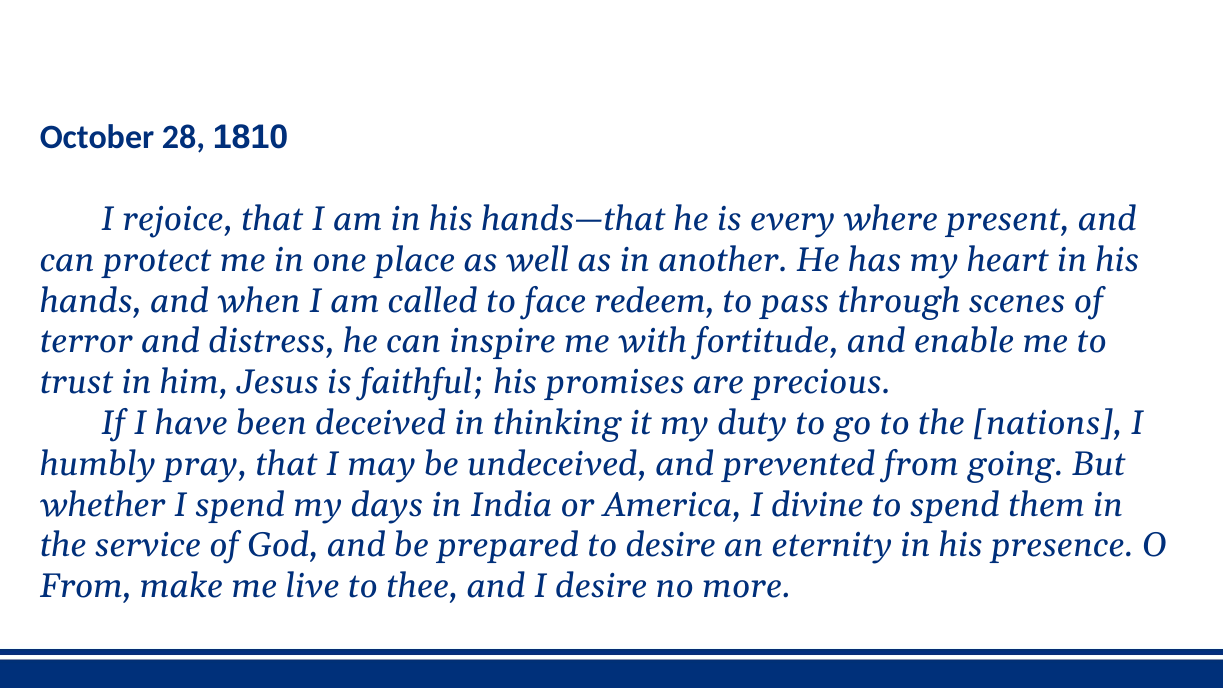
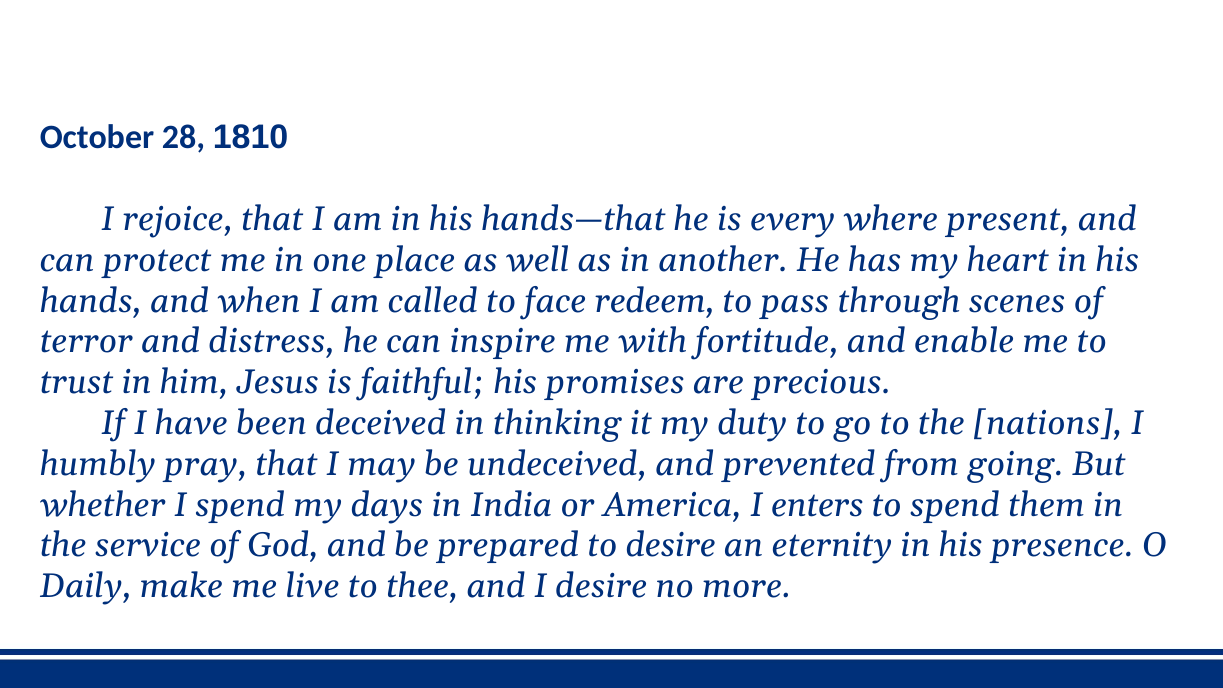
divine: divine -> enters (817, 505)
From: From -> Daily (86, 586)
